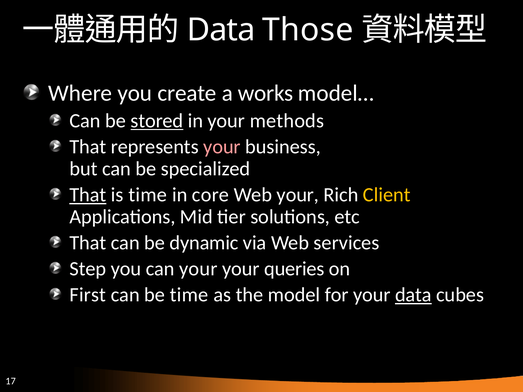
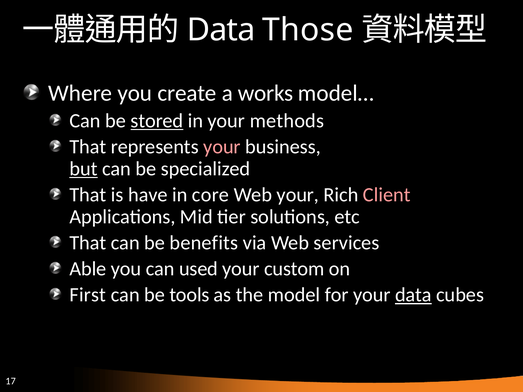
but underline: none -> present (83, 169)
That underline: present -> none (88, 195)
is time: time -> have (148, 195)
Client colour: yellow -> pink (387, 195)
dynamic: dynamic -> benefits (204, 243)
Step: Step -> Able (88, 269)
can your: your -> used (199, 269)
queries: queries -> custom (294, 269)
be time: time -> tools (189, 295)
